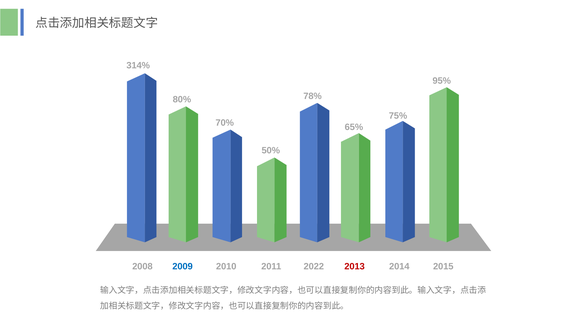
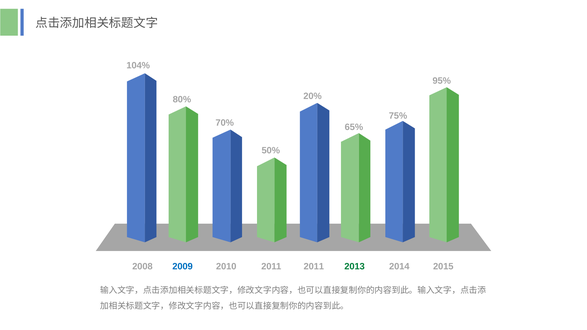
314%: 314% -> 104% (138, 66)
78%: 78% -> 20% (313, 96)
2022: 2022 -> 2011 (314, 267)
2013 colour: red -> green (355, 267)
